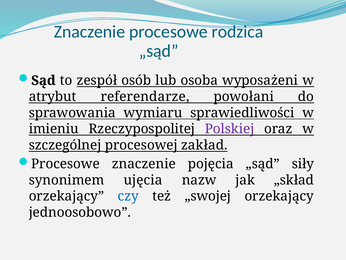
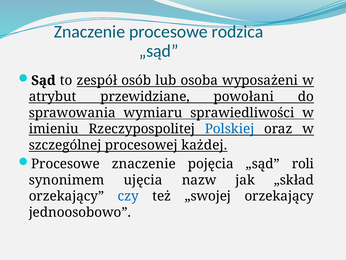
referendarze: referendarze -> przewidziane (145, 96)
Polskiej colour: purple -> blue (230, 129)
zakład: zakład -> każdej (204, 145)
siły: siły -> roli (303, 164)
